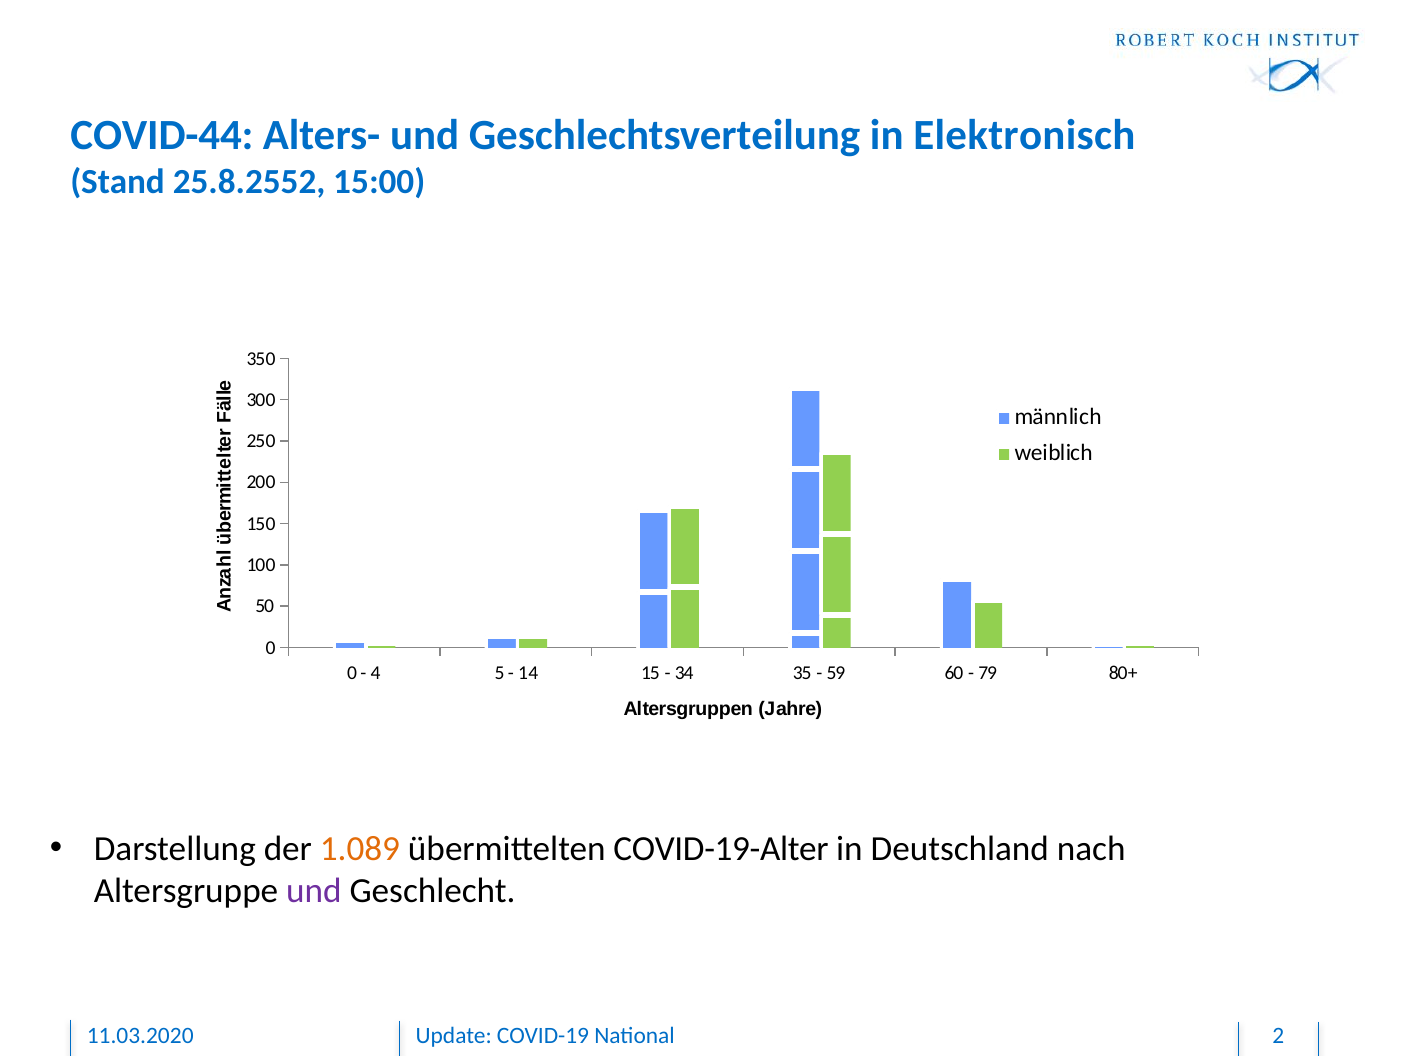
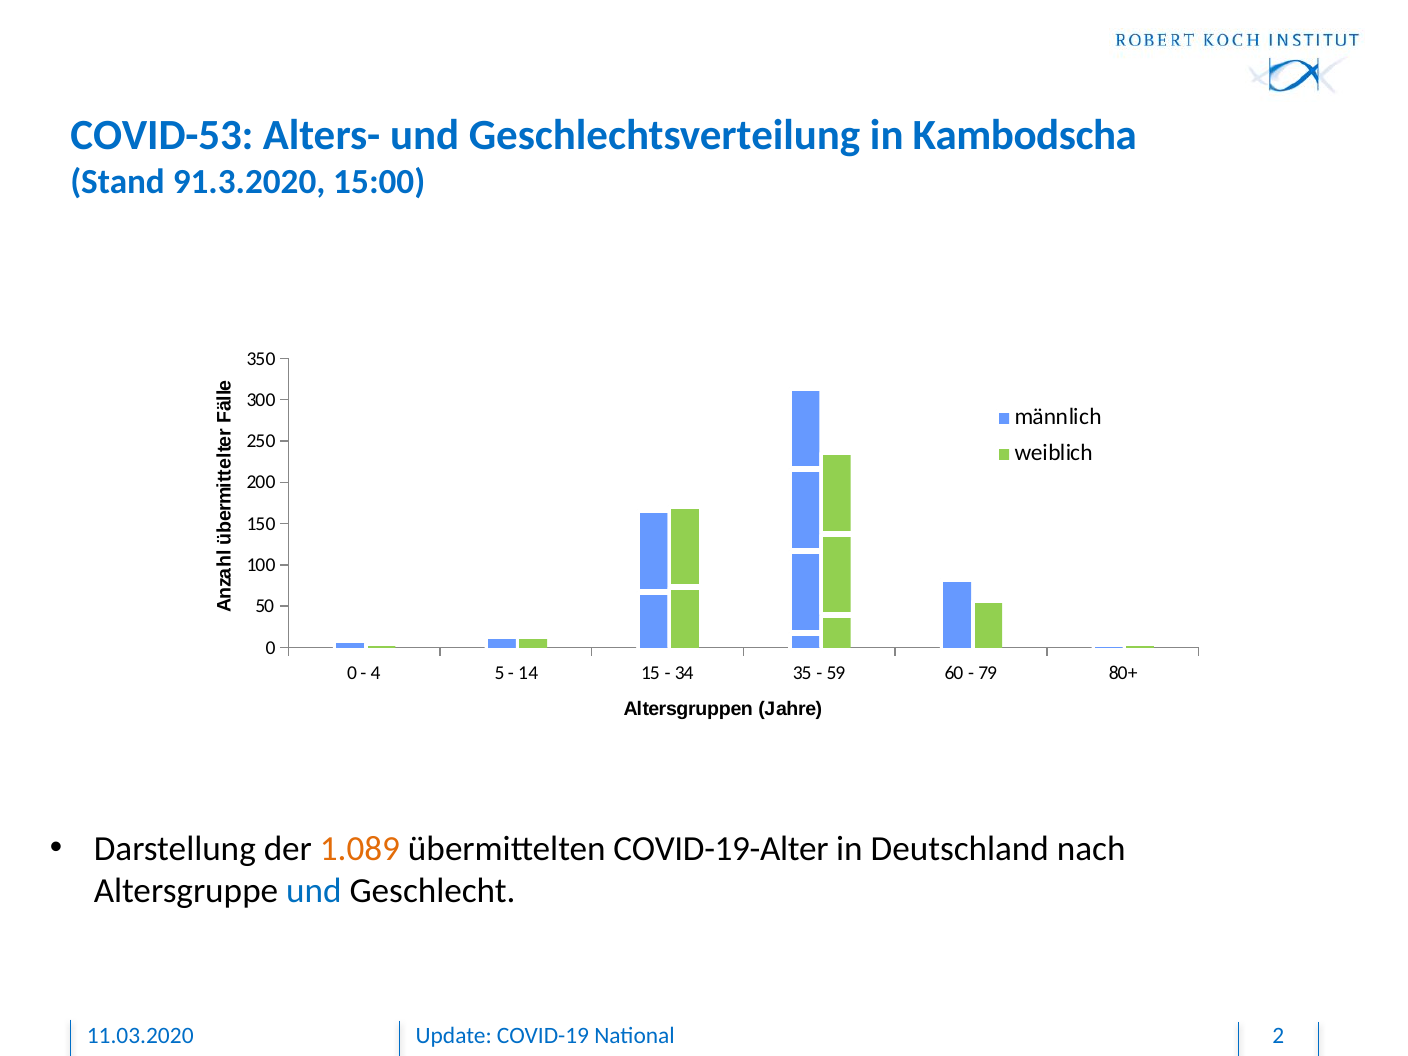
COVID-44: COVID-44 -> COVID-53 (162, 135)
Elektronisch: Elektronisch -> Kambodscha (1025, 135)
25.8.2552: 25.8.2552 -> 91.3.2020 (249, 182)
und colour: purple -> blue (314, 891)
